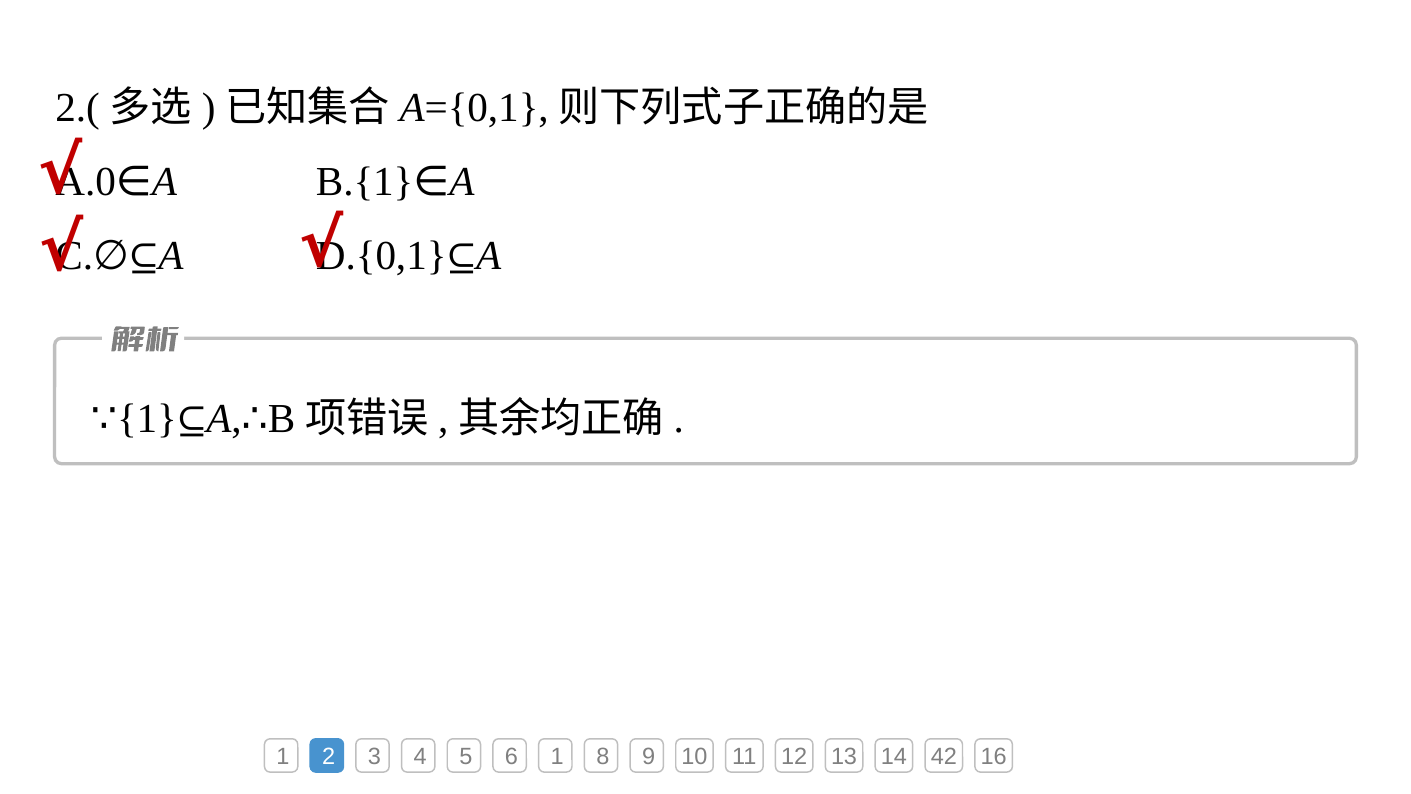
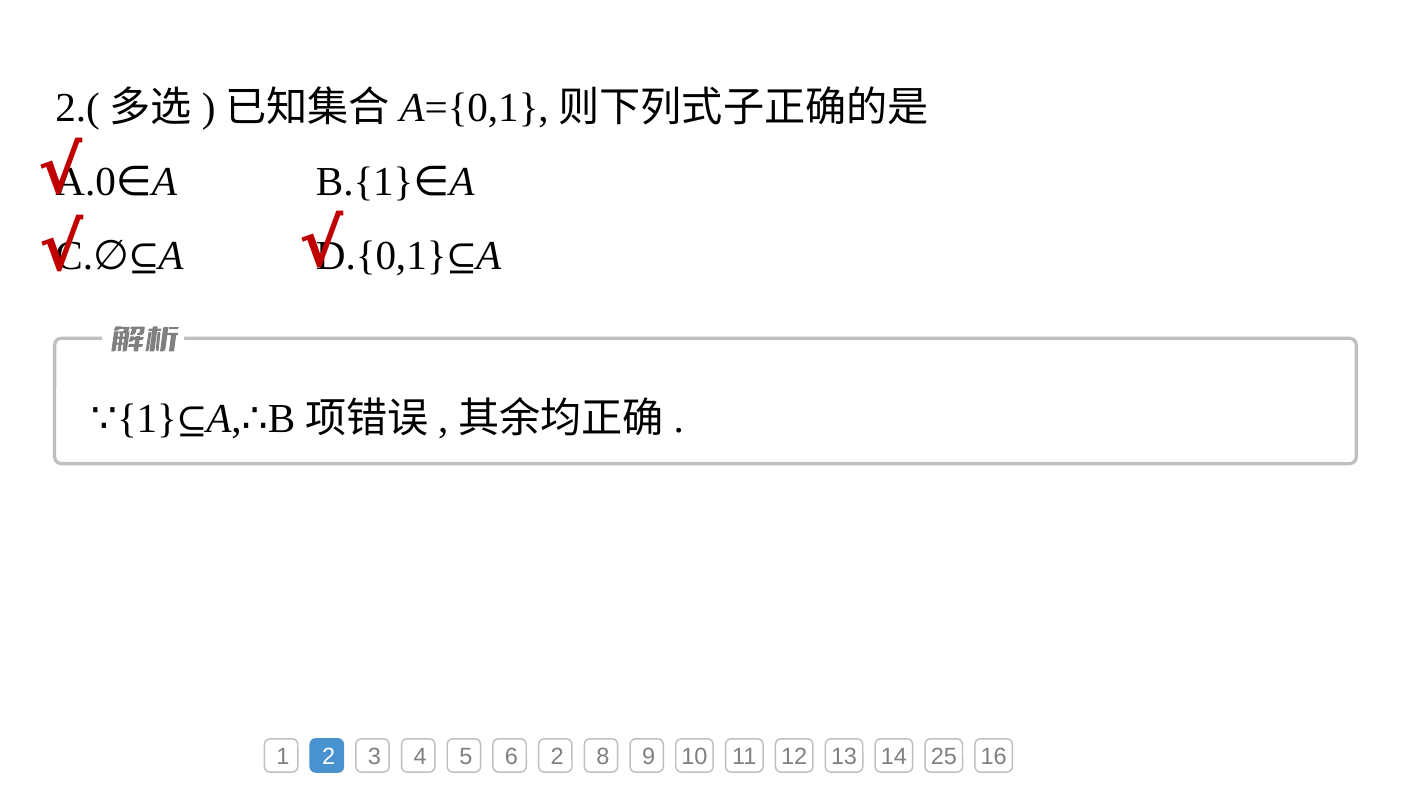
6 1: 1 -> 2 (557, 757)
42: 42 -> 25 (944, 757)
